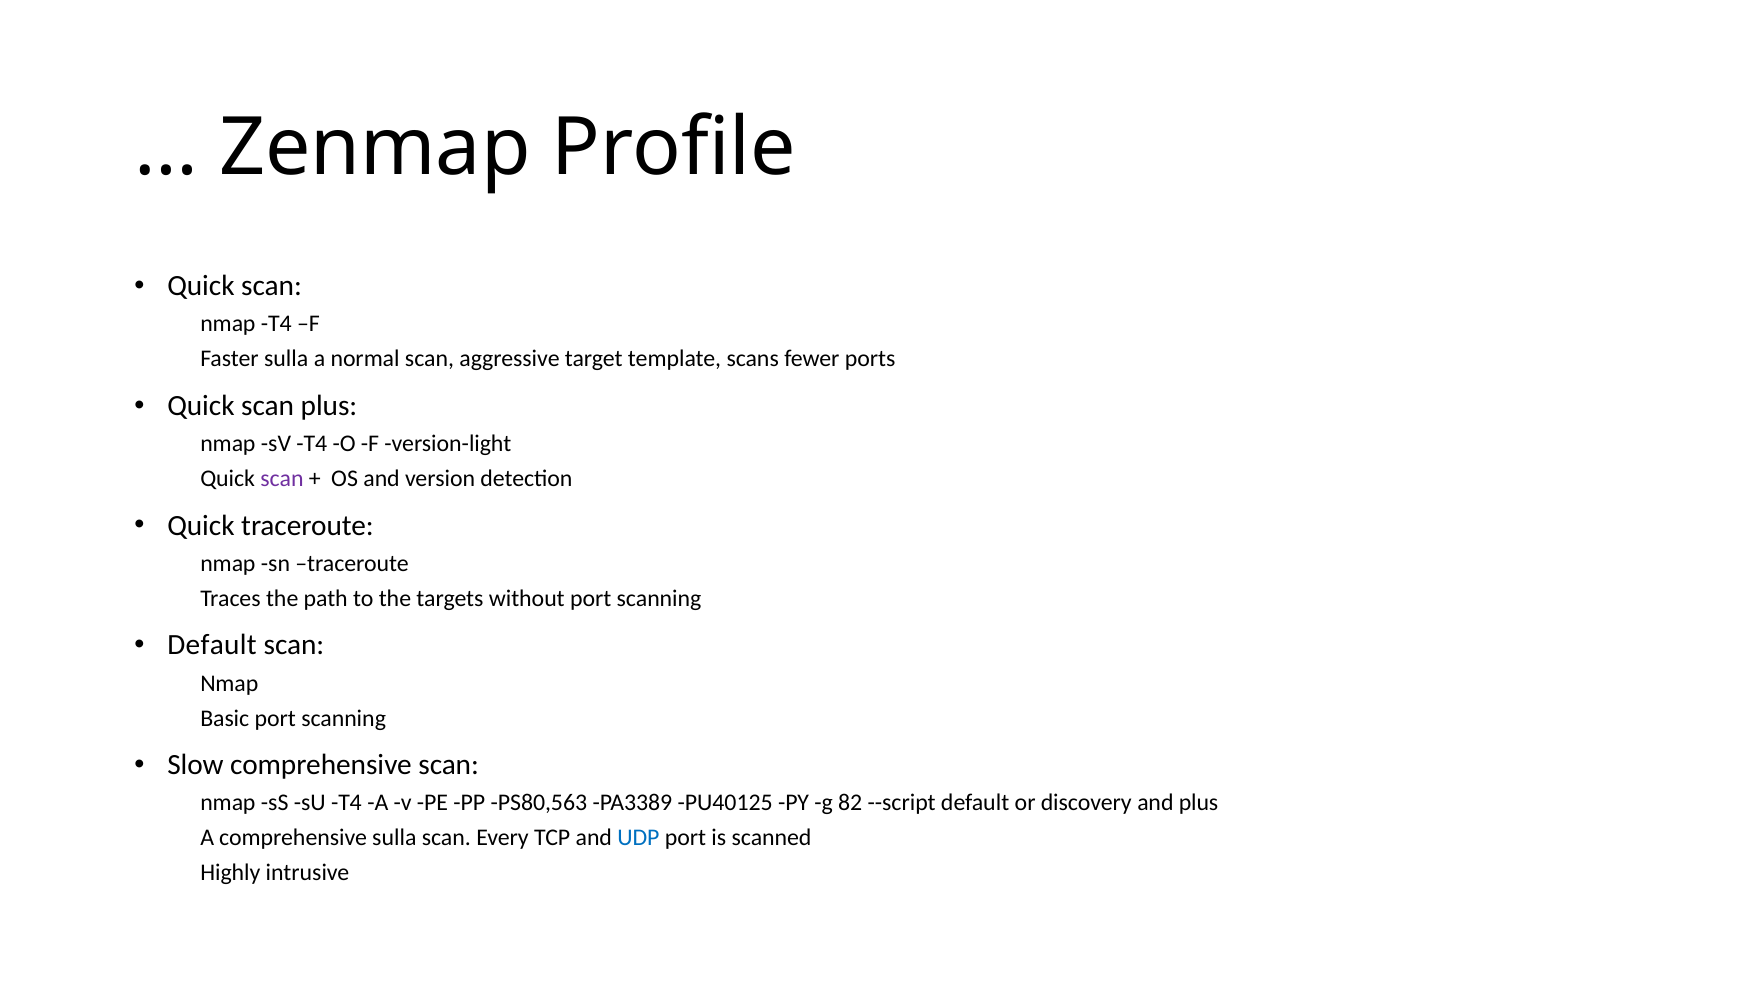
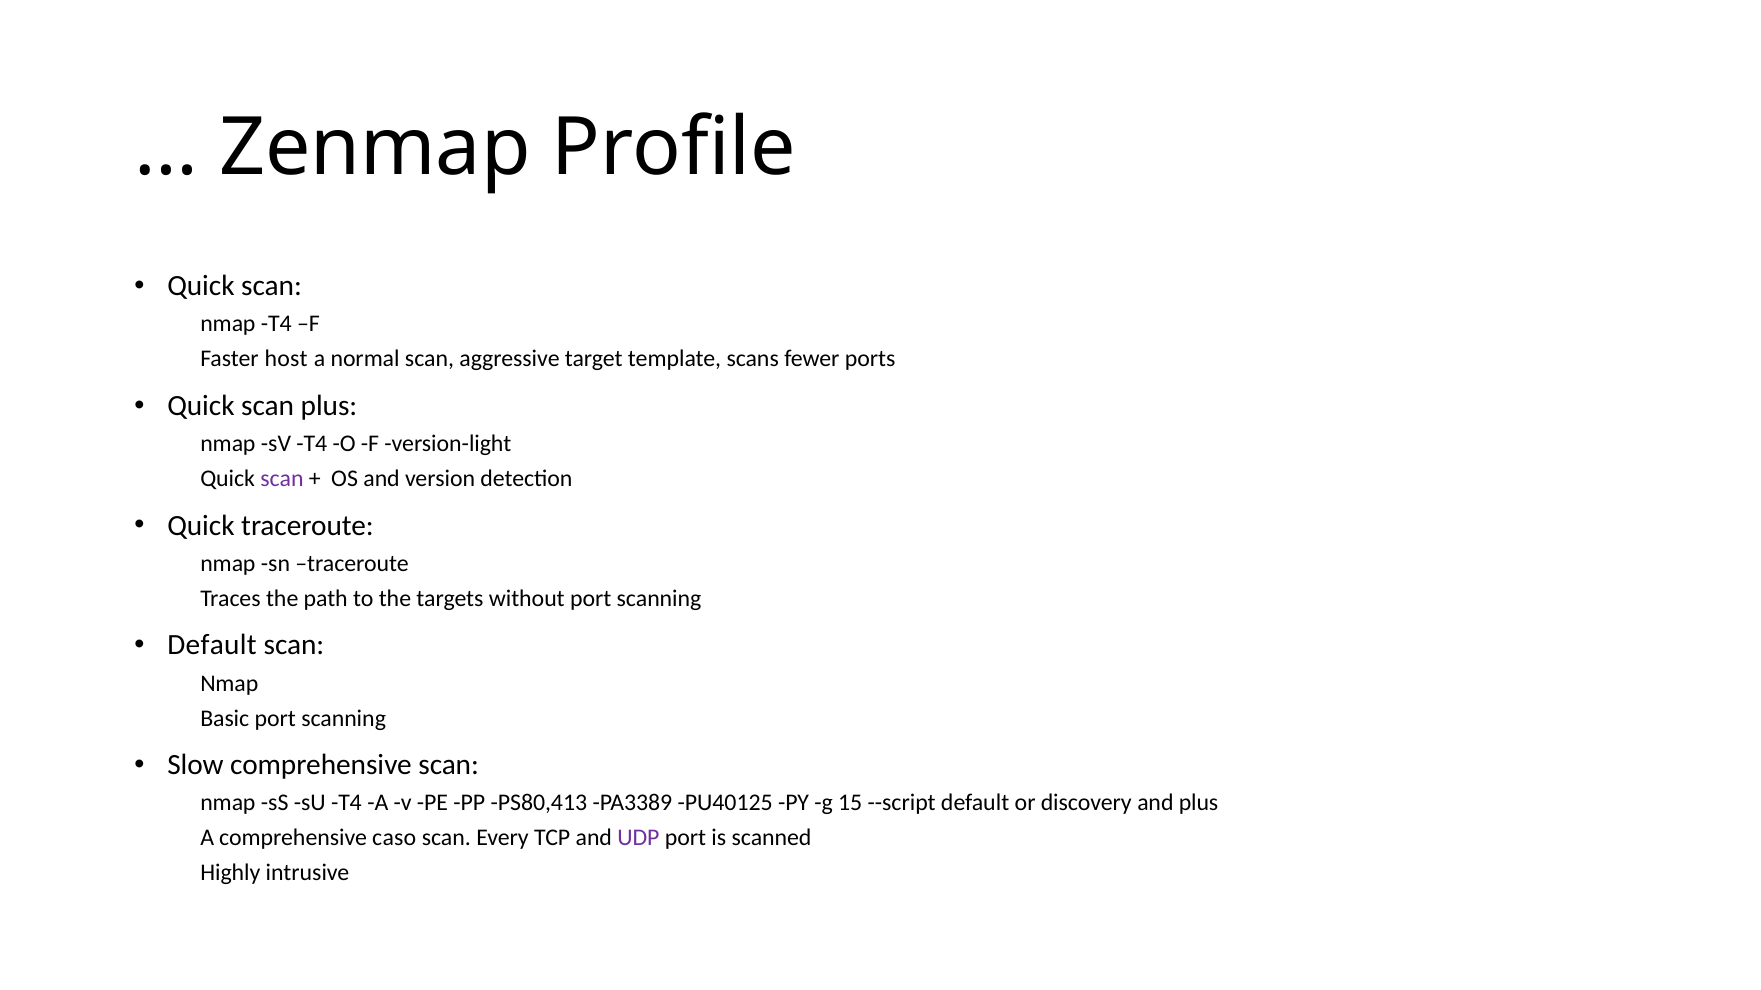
Faster sulla: sulla -> host (286, 359)
PS80,563: PS80,563 -> PS80,413 (539, 803)
82: 82 -> 15 (850, 803)
comprehensive sulla: sulla -> caso (394, 838)
UDP colour: blue -> purple (638, 838)
